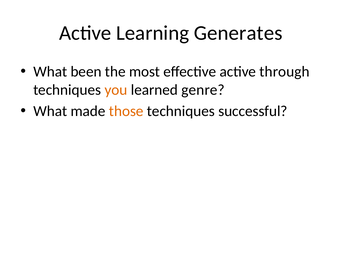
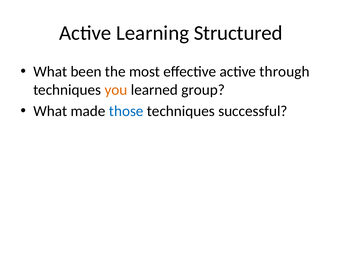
Generates: Generates -> Structured (238, 33)
genre: genre -> group (203, 90)
those colour: orange -> blue (126, 111)
